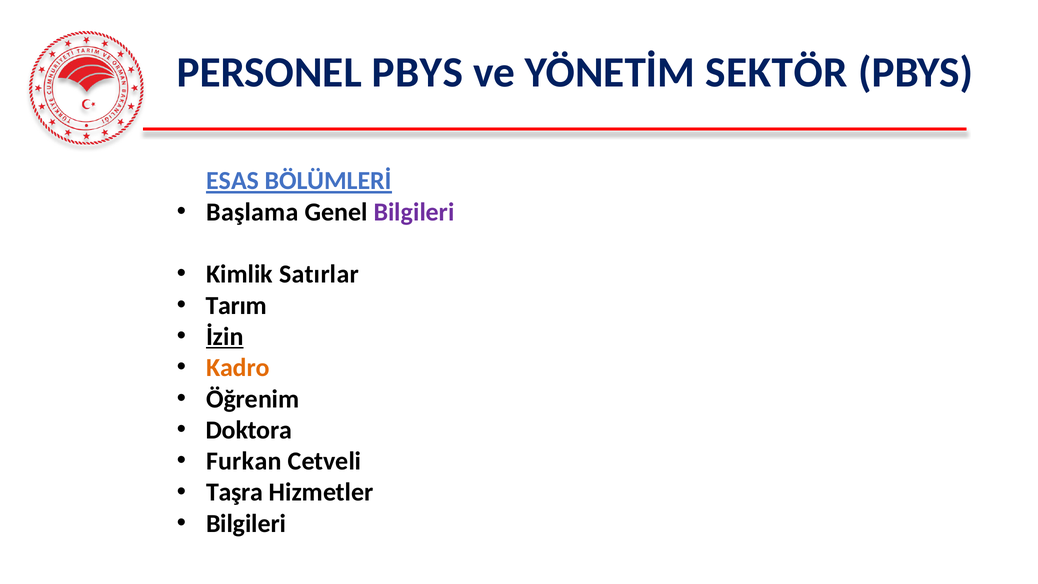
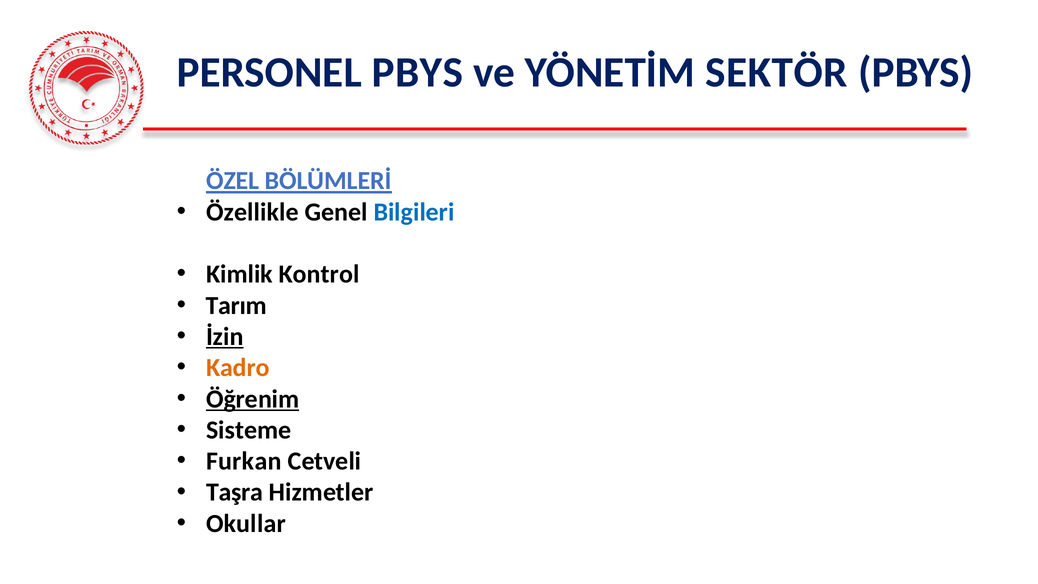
ESAS: ESAS -> ÖZEL (233, 181)
Başlama: Başlama -> Özellikle (252, 212)
Bilgileri colour: purple -> blue (414, 212)
Satırlar: Satırlar -> Kontrol (319, 274)
Öğrenim underline: none -> present (253, 399)
Doktora: Doktora -> Sisteme (249, 430)
Bilgileri: Bilgileri -> Okullar (246, 523)
